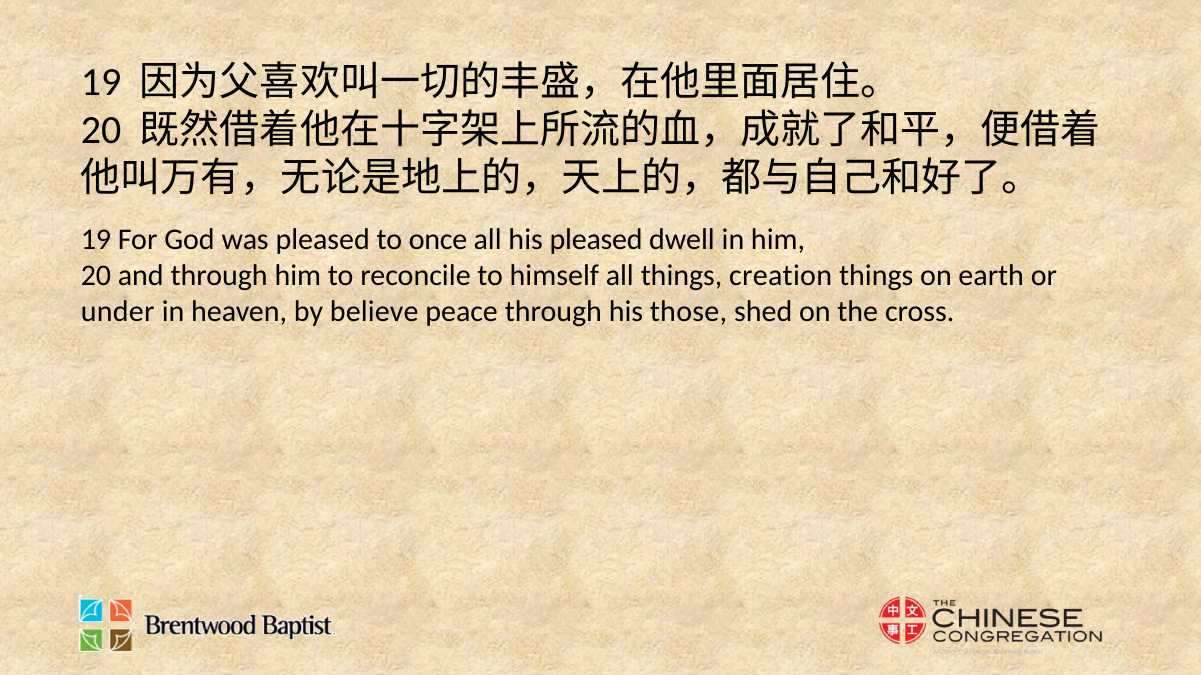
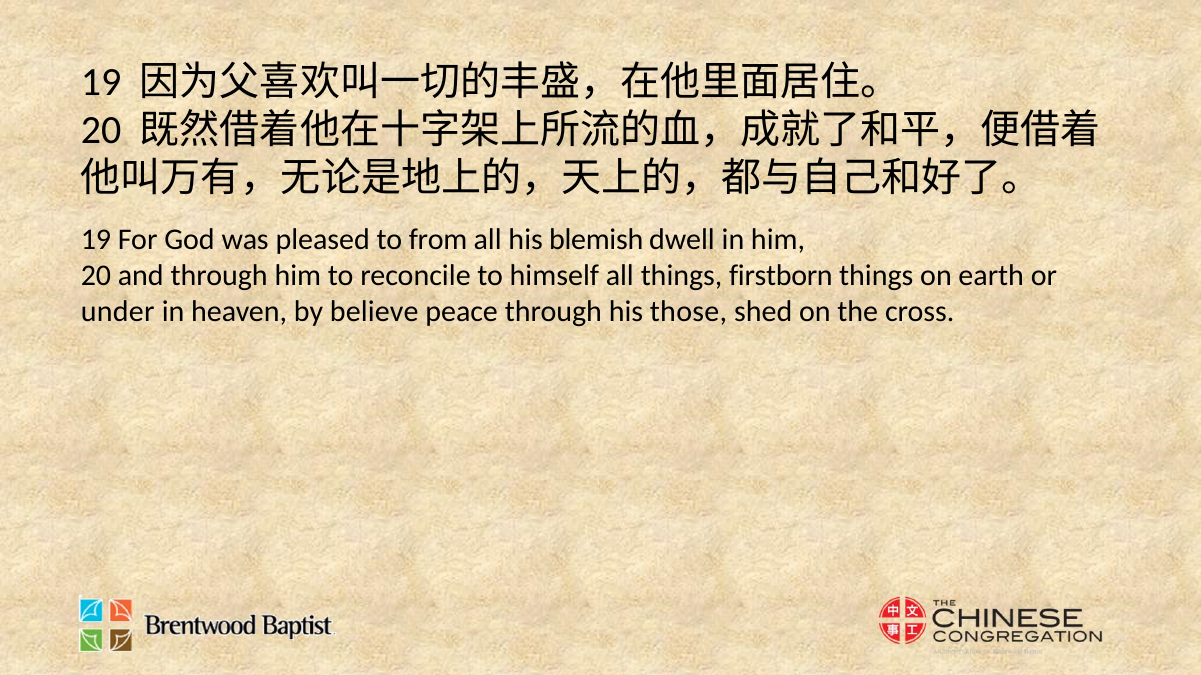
once: once -> from (438, 240)
his pleased: pleased -> blemish (596, 240)
creation: creation -> firstborn (781, 276)
